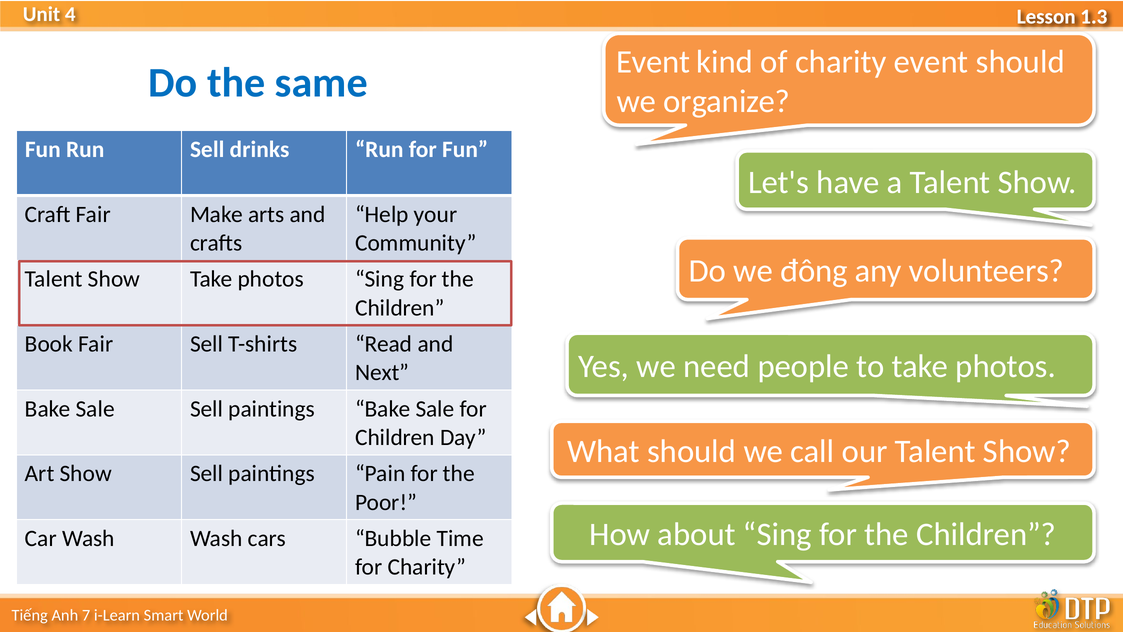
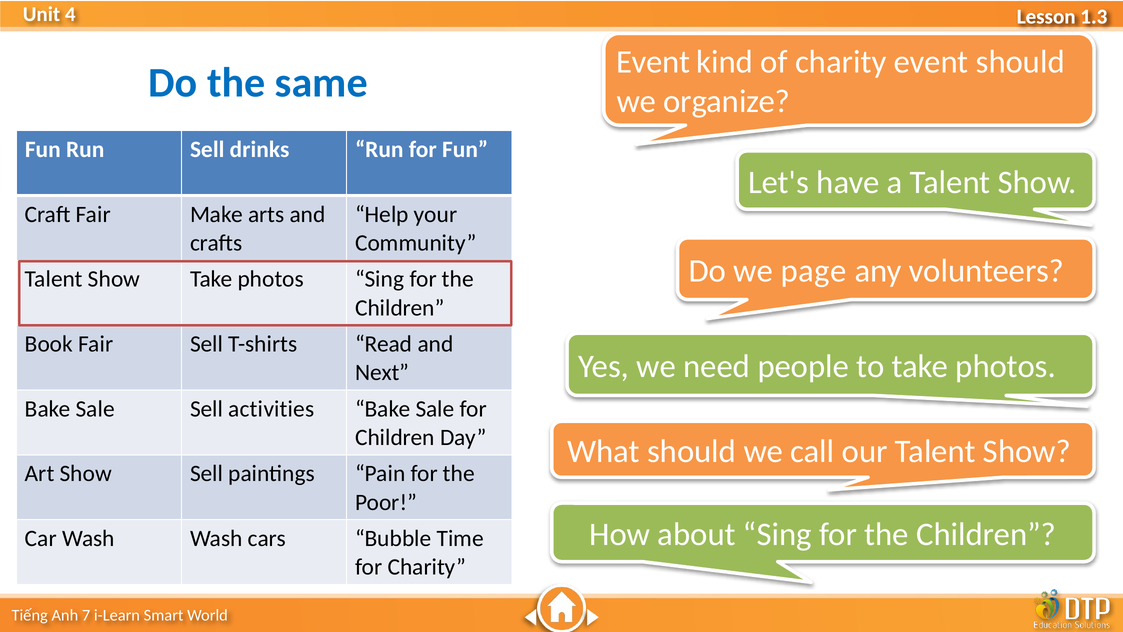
đông: đông -> page (814, 271)
Sale Sell paintings: paintings -> activities (271, 409)
